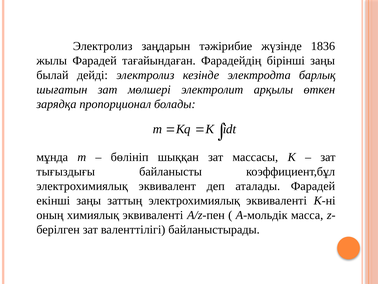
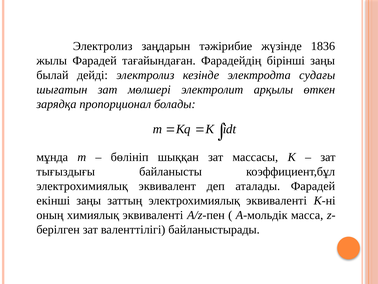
барлық: барлық -> судағы (317, 75)
